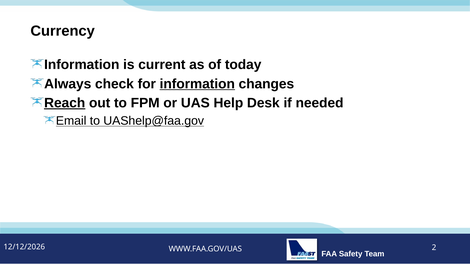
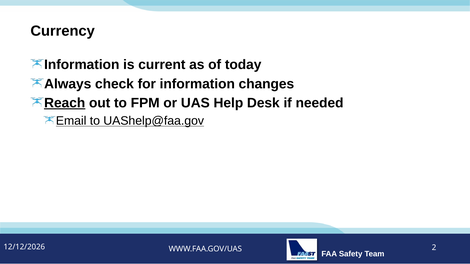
information underline: present -> none (197, 84)
